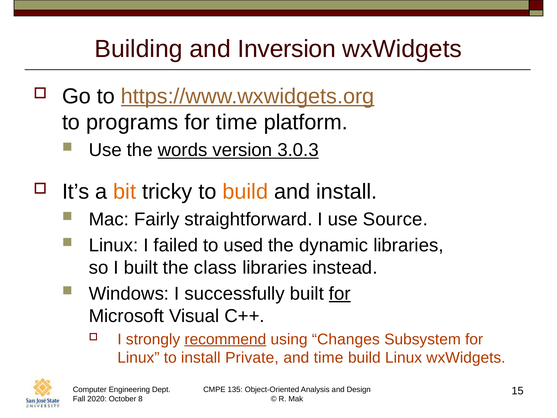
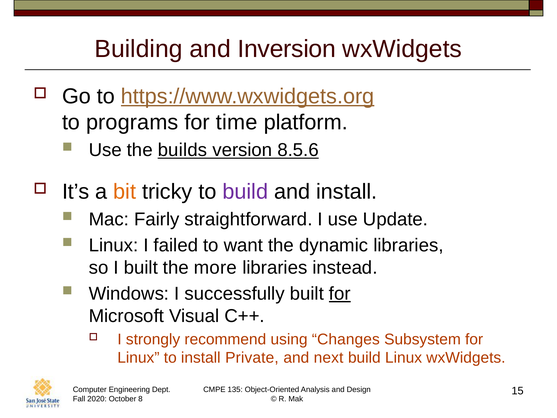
words: words -> builds (182, 150)
3.0.3: 3.0.3 -> 8.5.6 (298, 150)
build colour: orange -> purple (245, 192)
Source: Source -> Update (395, 219)
used: used -> want (243, 245)
class: class -> more (215, 267)
recommend underline: present -> none (225, 339)
and time: time -> next (329, 358)
